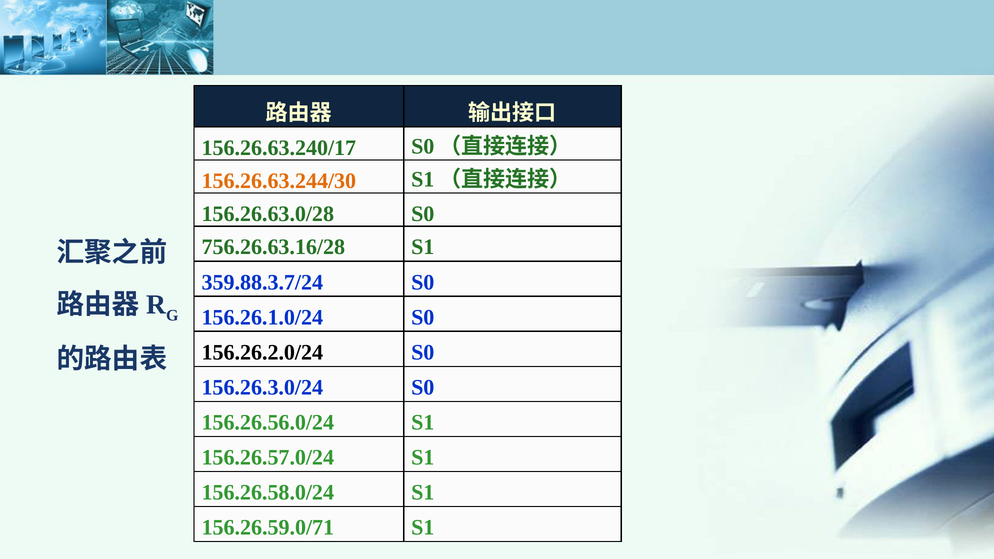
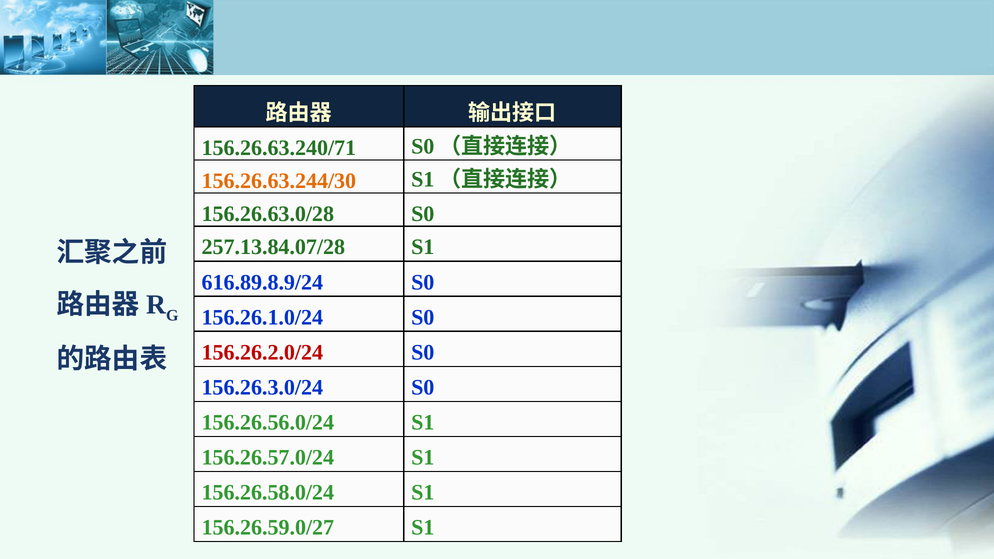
156.26.63.240/17: 156.26.63.240/17 -> 156.26.63.240/71 (279, 148)
756.26.63.16/28: 756.26.63.16/28 -> 257.13.84.07/28 (273, 247)
359.88.3.7/24: 359.88.3.7/24 -> 616.89.8.9/24 (262, 282)
156.26.2.0/24 colour: black -> red (262, 353)
156.26.59.0/71: 156.26.59.0/71 -> 156.26.59.0/27 (268, 528)
